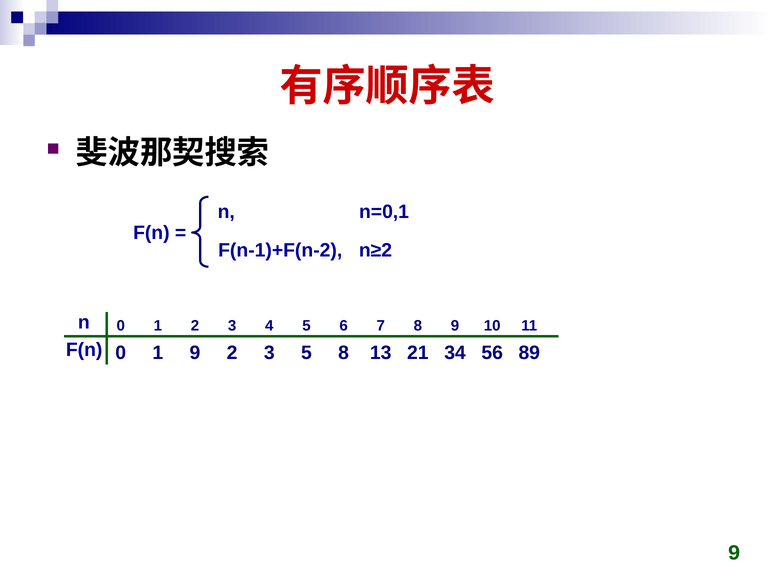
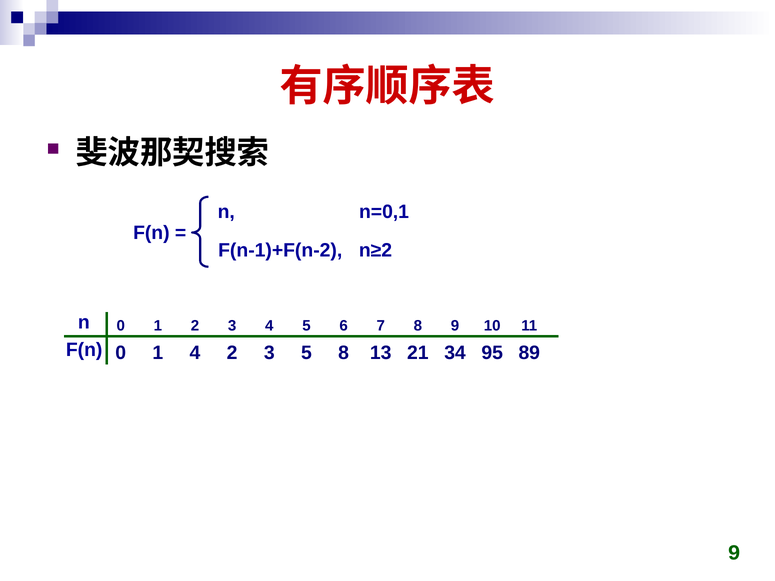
1 9: 9 -> 4 (195, 353)
56: 56 -> 95 (492, 353)
